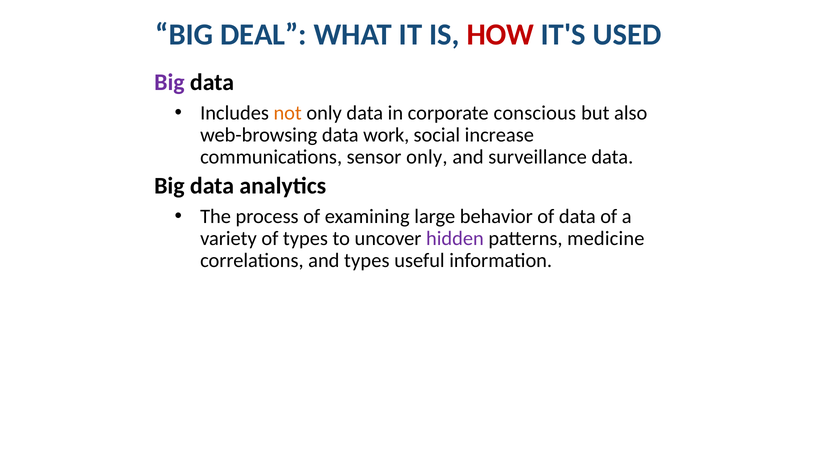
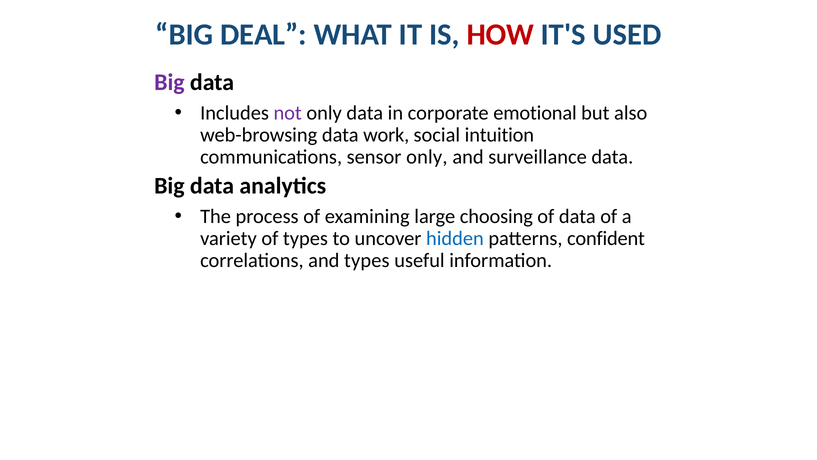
not colour: orange -> purple (288, 113)
conscious: conscious -> emotional (535, 113)
increase: increase -> intuition (499, 135)
behavior: behavior -> choosing (496, 216)
hidden colour: purple -> blue (455, 238)
medicine: medicine -> confident (606, 238)
